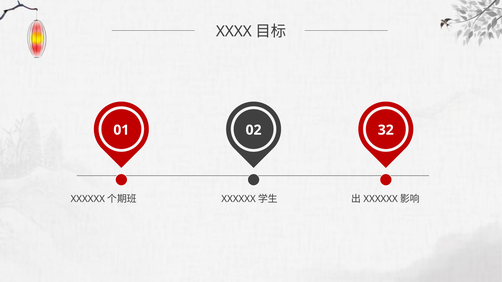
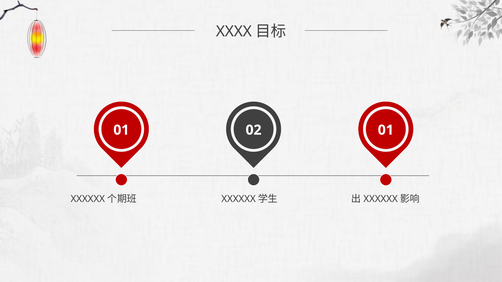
02 32: 32 -> 01 (386, 130)
